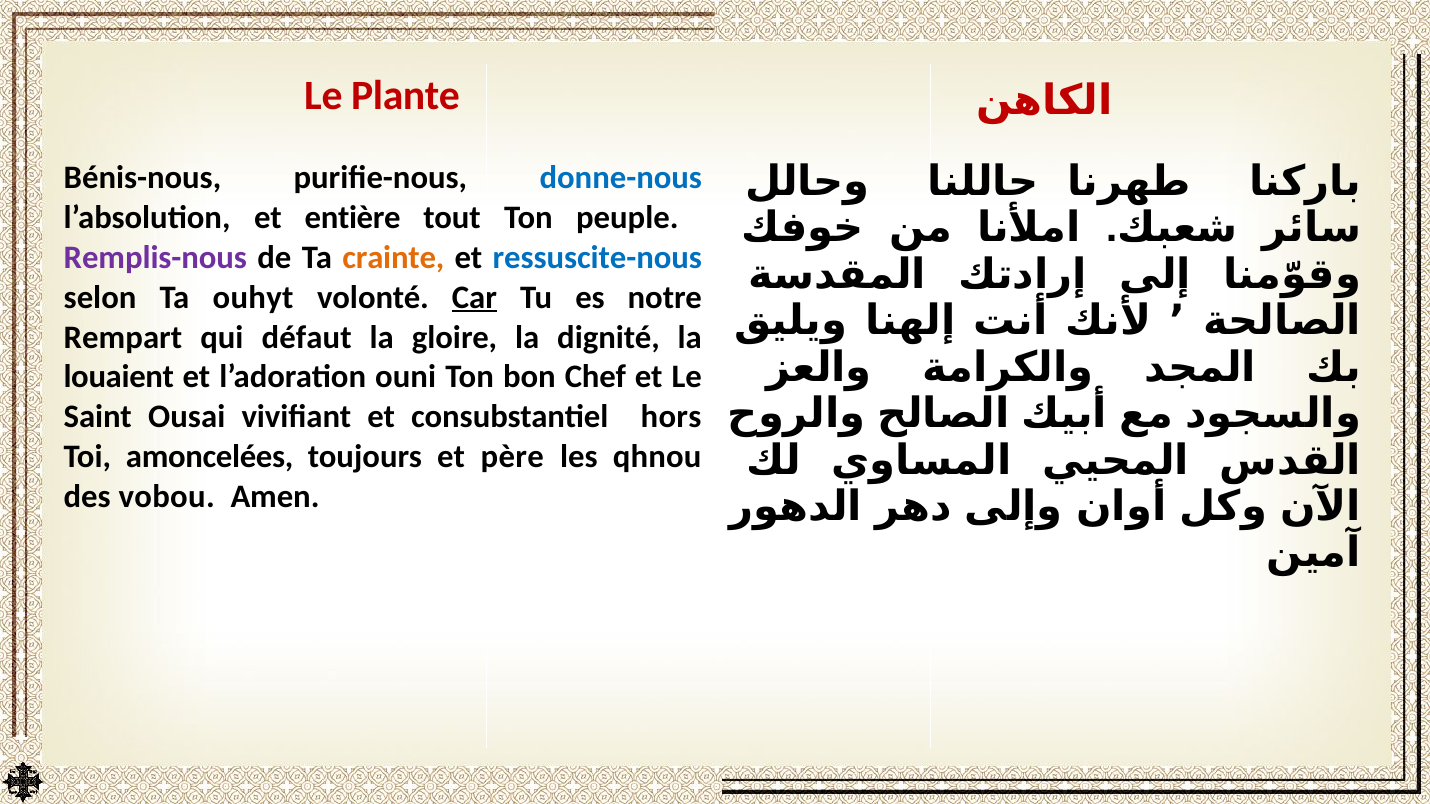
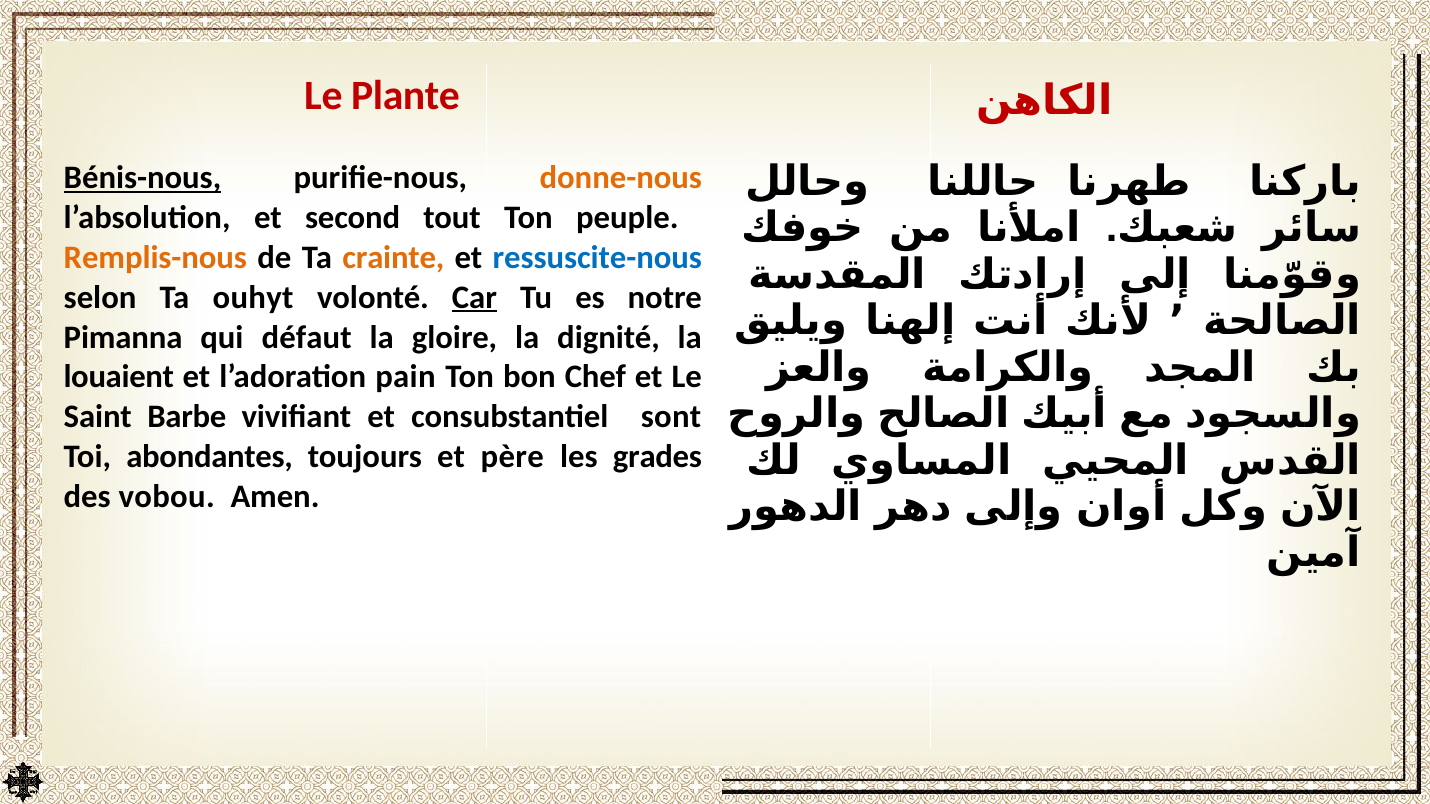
Bénis-nous underline: none -> present (142, 178)
donne-nous colour: blue -> orange (621, 178)
entière: entière -> second (353, 218)
Remplis-nous colour: purple -> orange (155, 258)
Rempart: Rempart -> Pimanna (123, 337)
ouni: ouni -> pain (405, 377)
Ousai: Ousai -> Barbe (187, 417)
hors: hors -> sont (671, 417)
amoncelées: amoncelées -> abondantes (210, 457)
qhnou: qhnou -> grades (657, 457)
